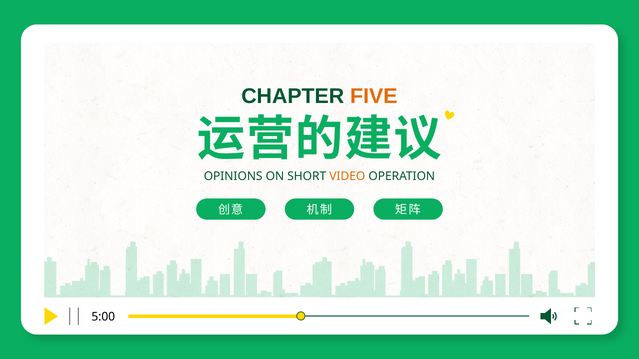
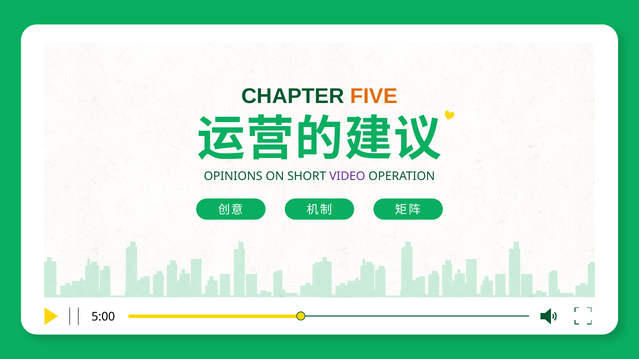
VIDEO colour: orange -> purple (347, 177)
